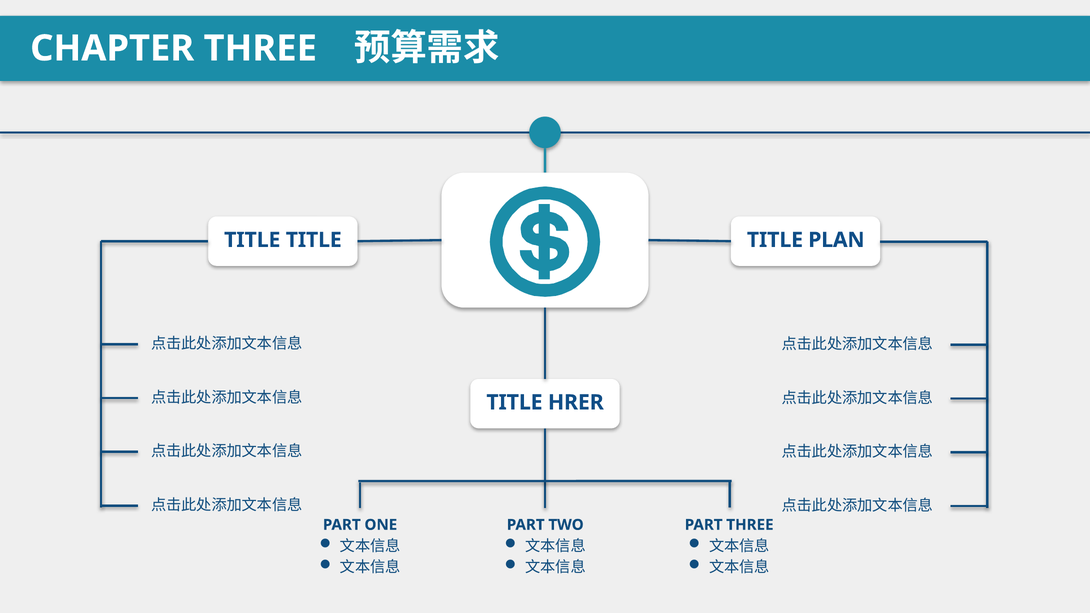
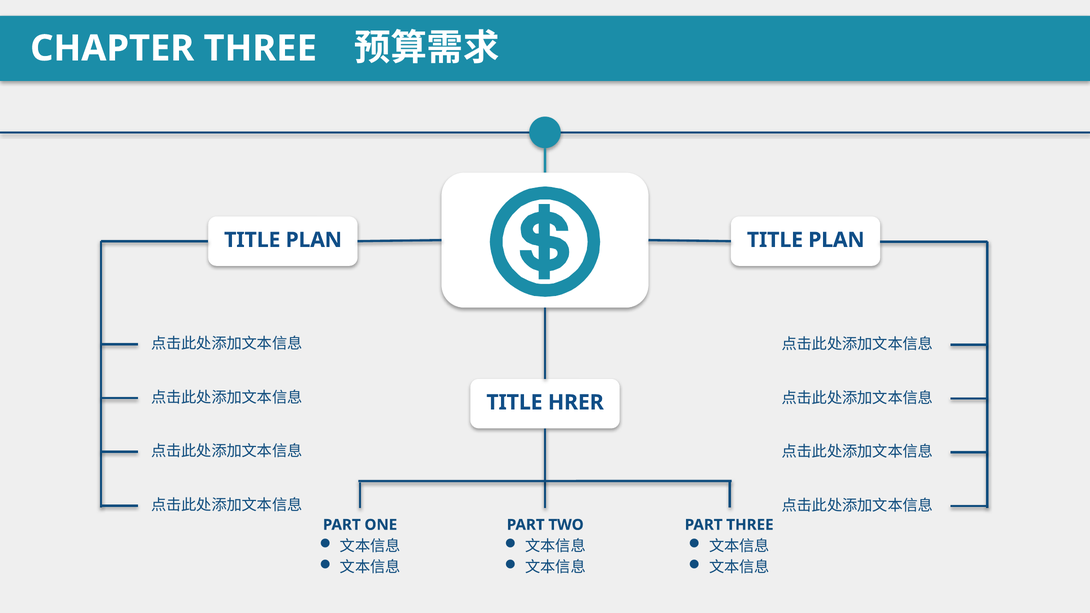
TITLE: TITLE -> PLAN (314, 240)
